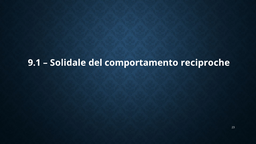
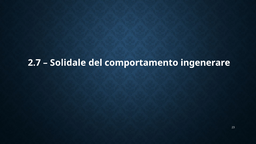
9.1: 9.1 -> 2.7 (34, 63)
reciproche: reciproche -> ingenerare (205, 63)
